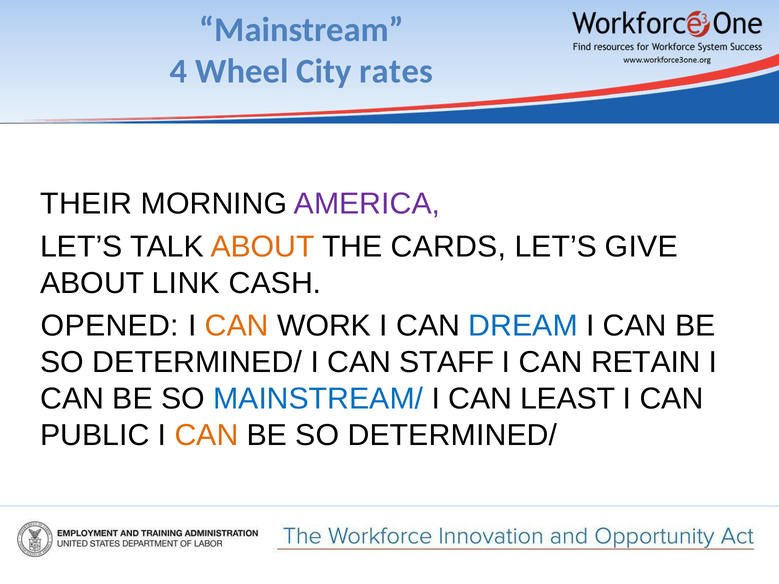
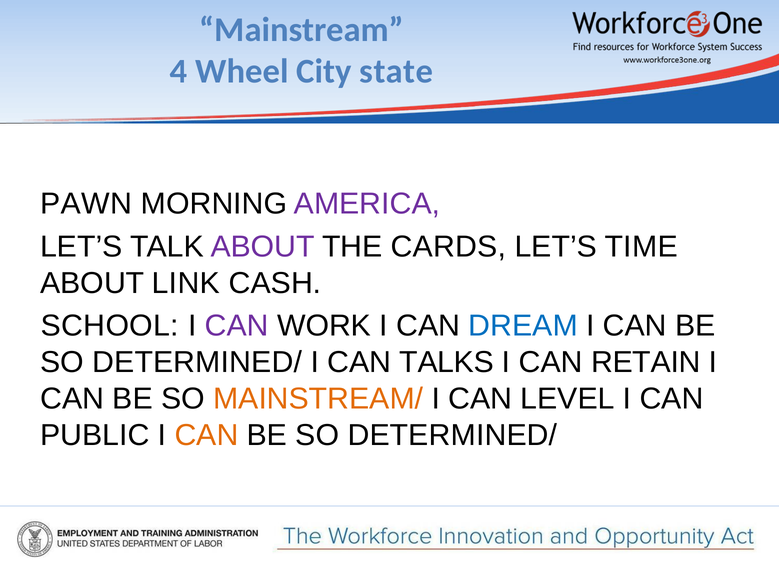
rates: rates -> state (396, 71)
THEIR: THEIR -> PAWN (86, 204)
ABOUT colour: orange -> purple (263, 247)
GIVE: GIVE -> TIME (641, 247)
OPENED: OPENED -> SCHOOL (110, 326)
CAN colour: orange -> purple (237, 326)
STAFF: STAFF -> TALKS (447, 362)
MAINSTREAM/ colour: blue -> orange (318, 399)
LEAST: LEAST -> LEVEL (568, 399)
